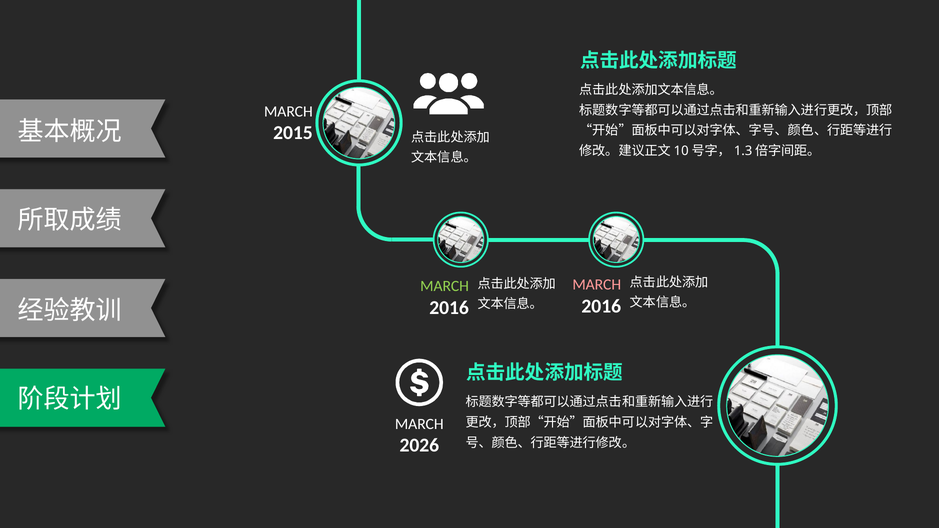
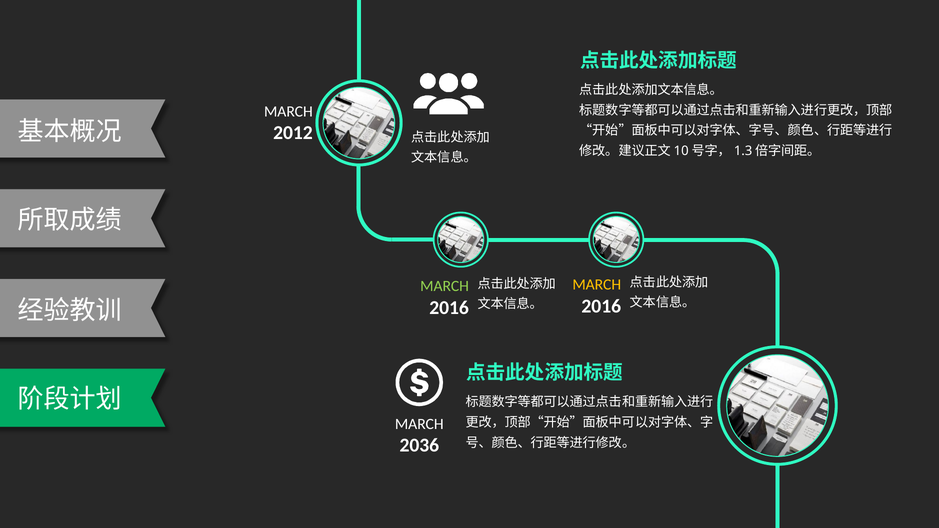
2015: 2015 -> 2012 (293, 133)
MARCH colour: pink -> yellow (597, 285)
2026: 2026 -> 2036 (419, 446)
